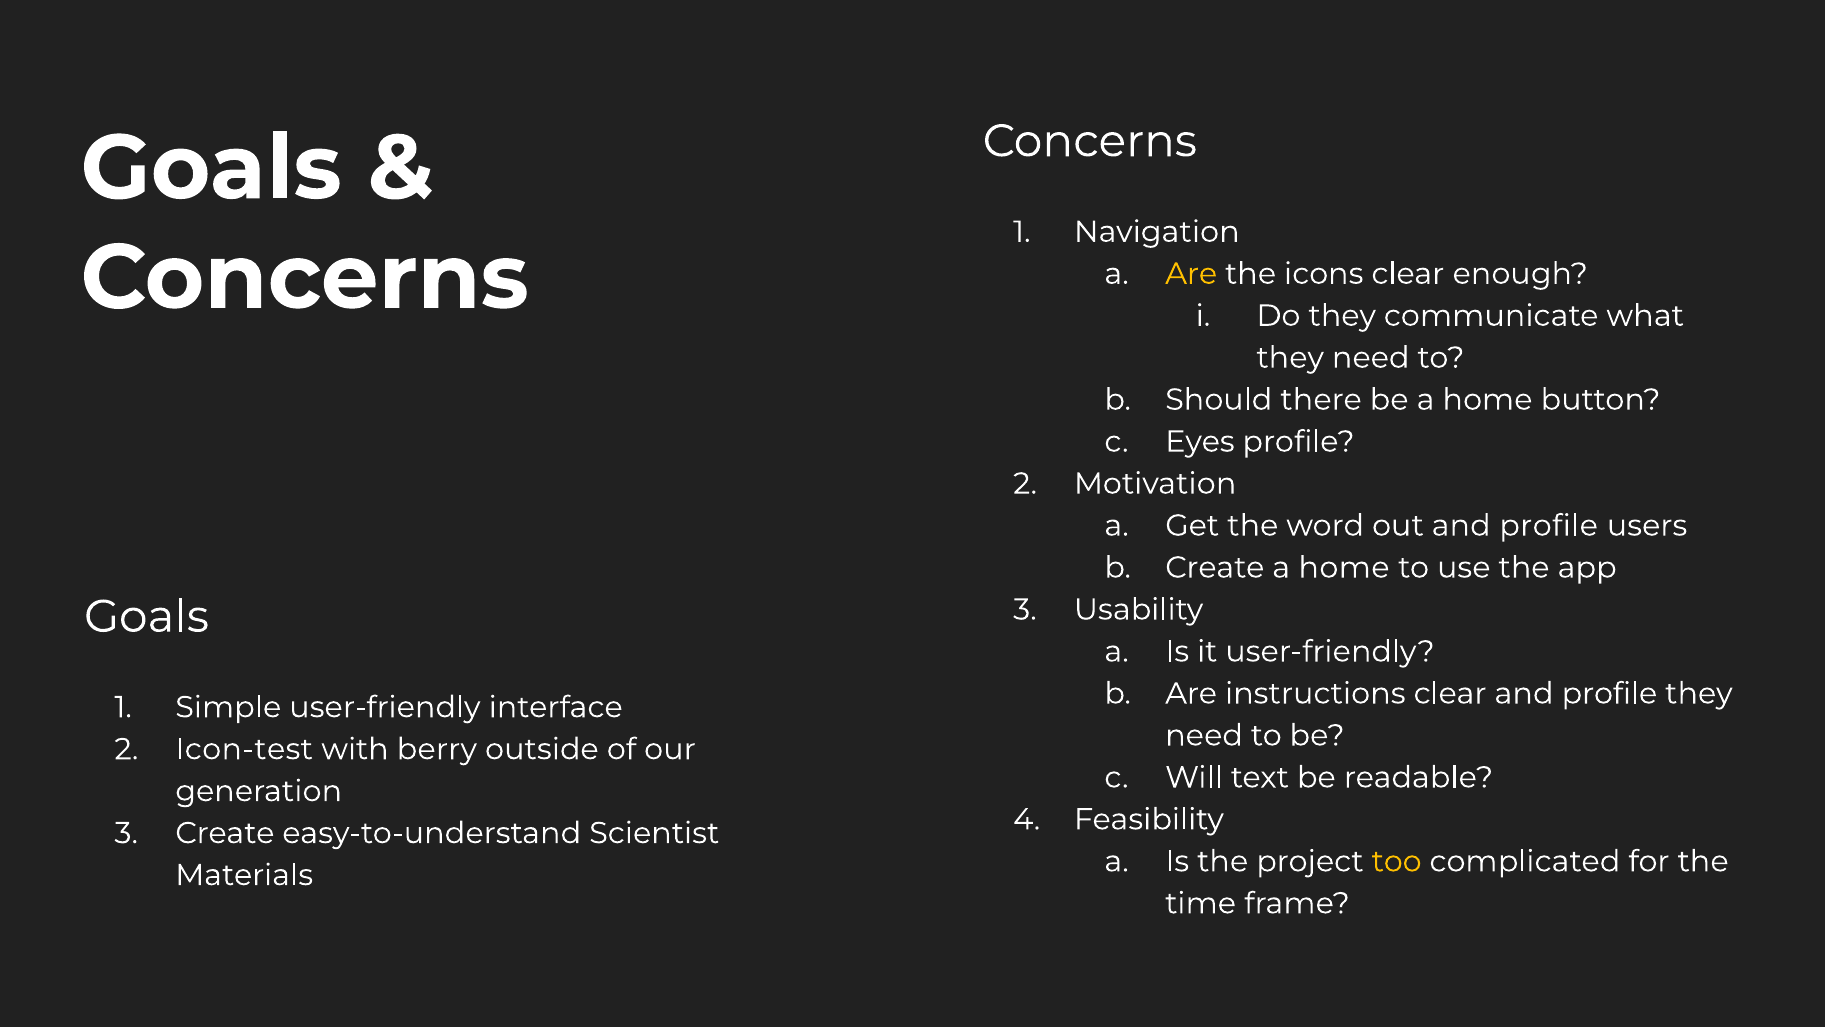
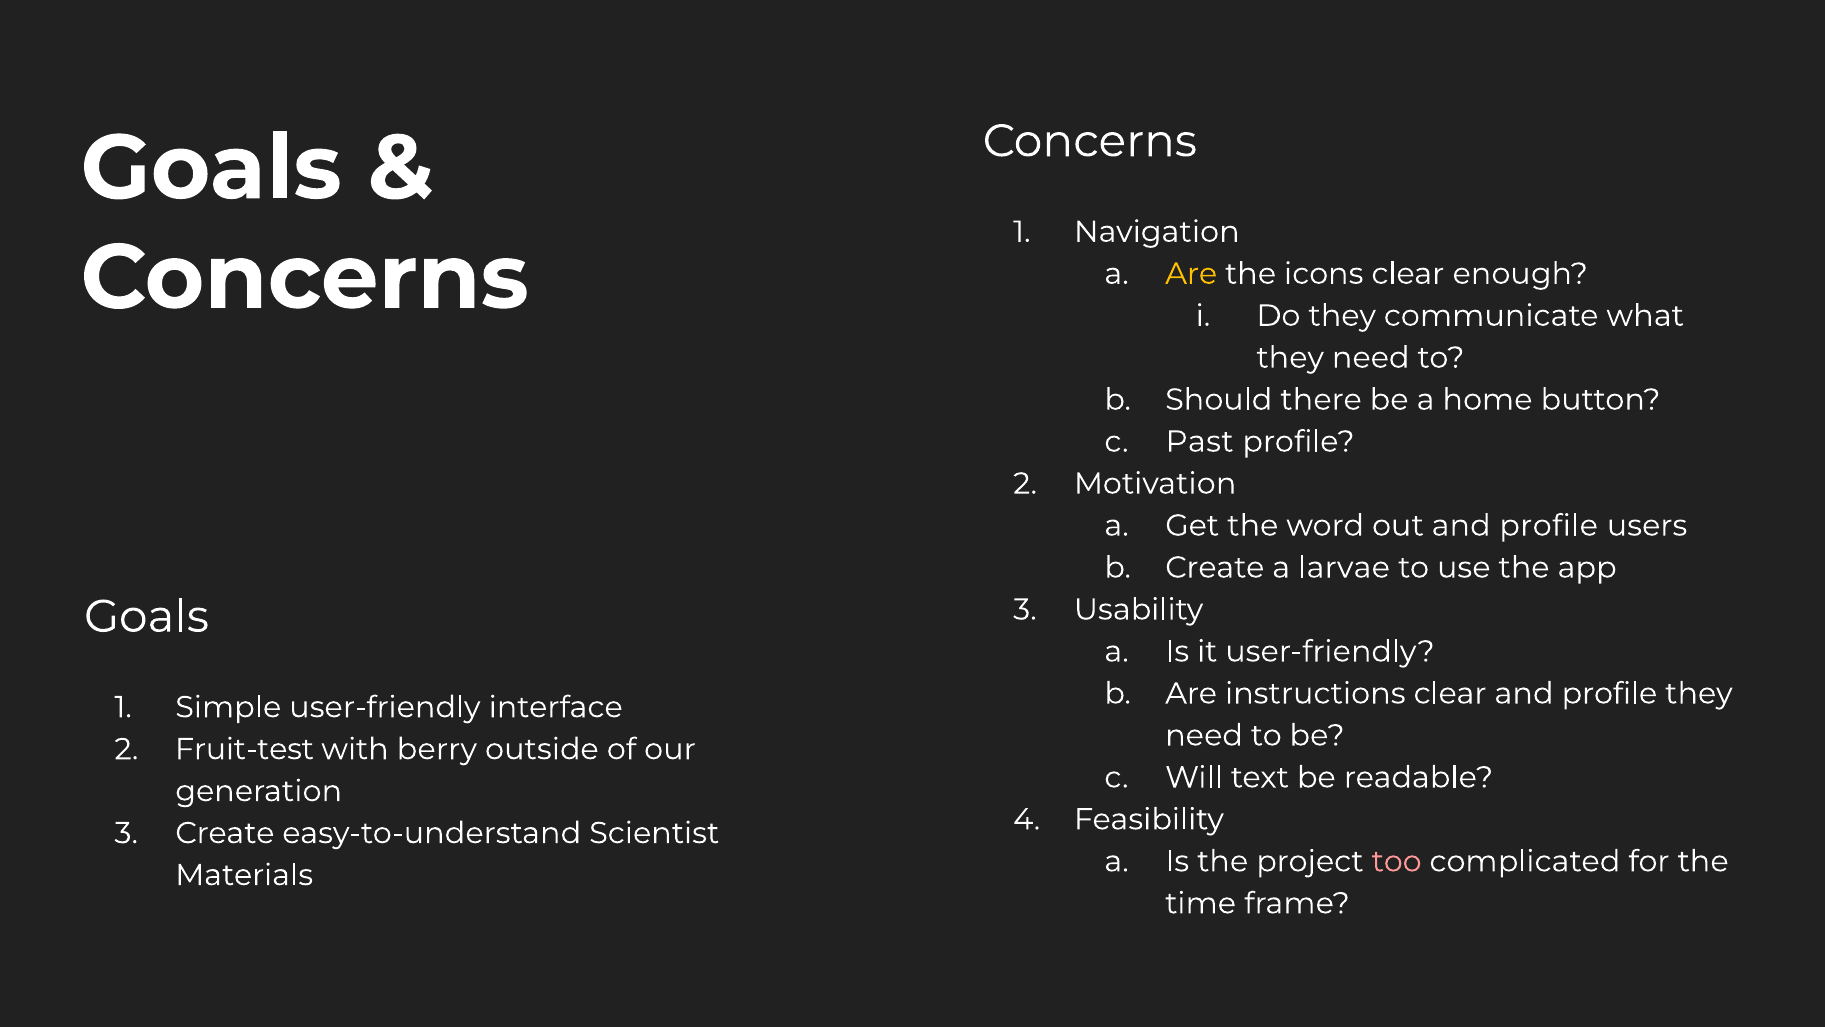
Eyes: Eyes -> Past (1200, 441)
Create a home: home -> larvae (1344, 567)
Icon-test: Icon-test -> Fruit-test (244, 749)
too colour: yellow -> pink (1397, 861)
